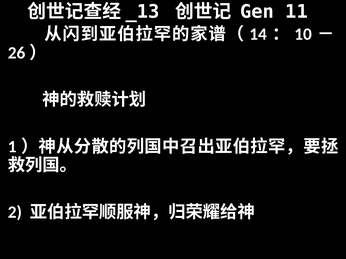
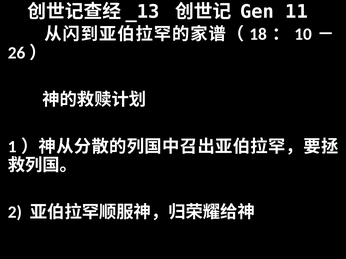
14: 14 -> 18 (258, 34)
